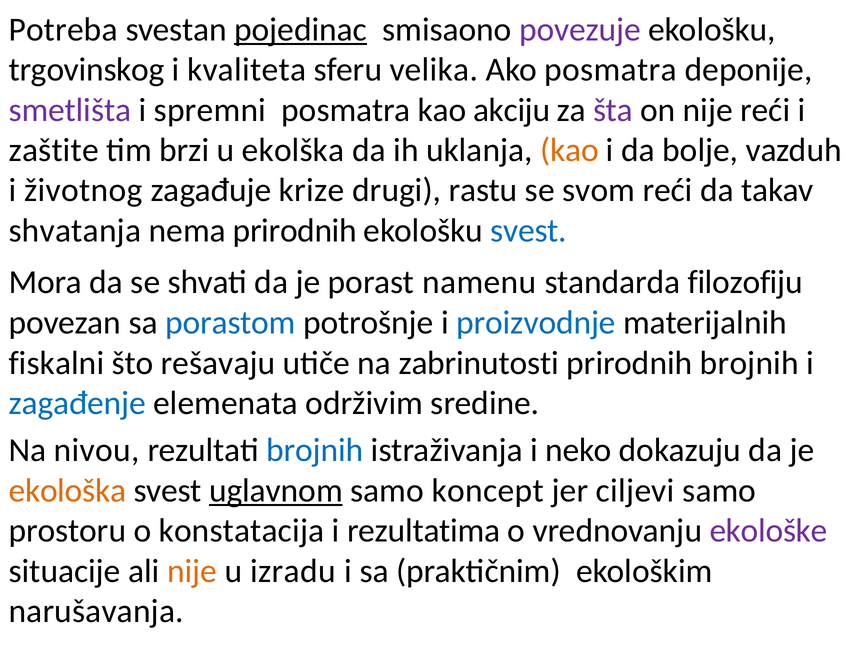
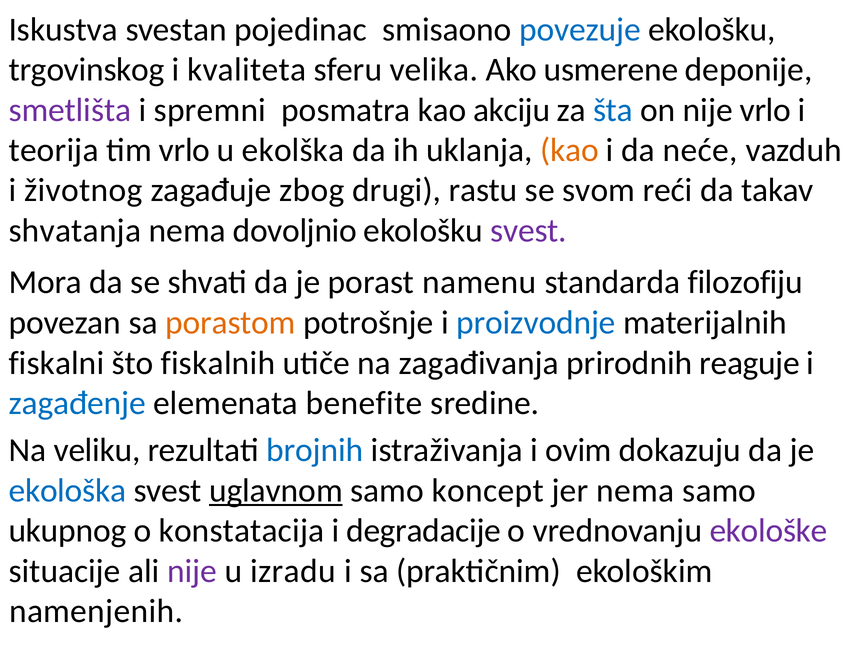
Potreba: Potreba -> Iskustva (63, 30)
pojedinac underline: present -> none (301, 30)
povezuje colour: purple -> blue (580, 30)
Ako posmatra: posmatra -> usmerene (611, 70)
šta colour: purple -> blue (613, 110)
nije reći: reći -> vrlo (765, 110)
zaštite: zaštite -> teorija (54, 150)
tim brzi: brzi -> vrlo (184, 150)
bolje: bolje -> neće (700, 150)
krize: krize -> zbog (312, 190)
nema prirodnih: prirodnih -> dovoljnio (295, 230)
svest colour: blue -> purple (529, 230)
porastom colour: blue -> orange (230, 322)
rešavaju: rešavaju -> fiskalnih (218, 363)
zabrinutosti: zabrinutosti -> zagađivanja (479, 363)
prirodnih brojnih: brojnih -> reaguje (750, 363)
održivim: održivim -> benefite (364, 403)
nivou: nivou -> veliku (97, 450)
neko: neko -> ovim (579, 450)
ekološka colour: orange -> blue (67, 490)
jer ciljevi: ciljevi -> nema (635, 490)
prostoru: prostoru -> ukupnog (67, 530)
rezultatima: rezultatima -> degradacije (424, 530)
nije colour: orange -> purple (192, 571)
narušavanja: narušavanja -> namenjenih (96, 611)
